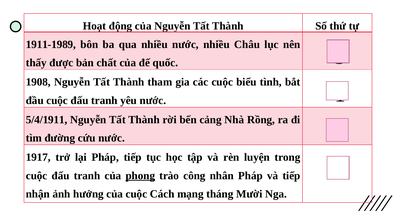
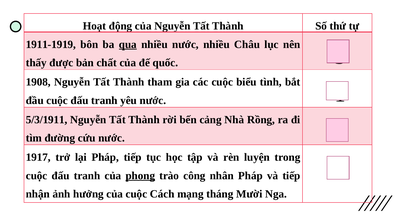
1911-1989: 1911-1989 -> 1911-1919 (51, 44)
qua underline: none -> present (128, 44)
5/4/1911: 5/4/1911 -> 5/3/1911 (47, 119)
